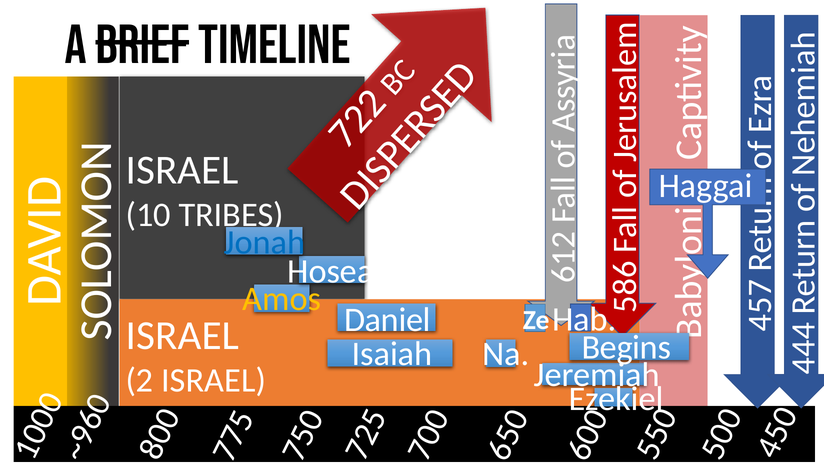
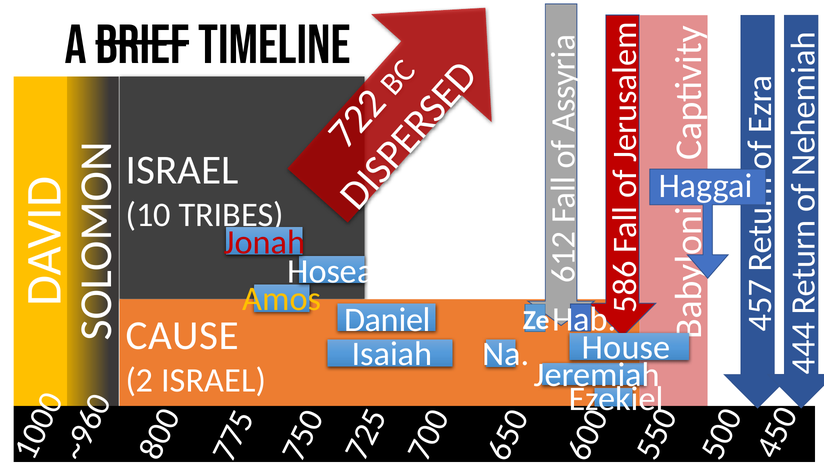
Jonah colour: blue -> red (264, 242)
ISRAEL: ISRAEL -> CAUSE (182, 335)
Begins: Begins -> House (626, 347)
